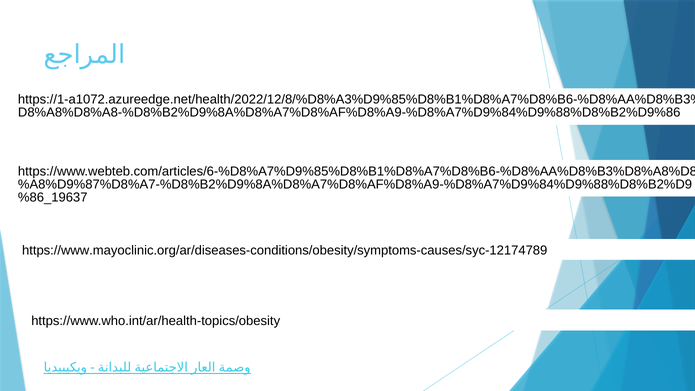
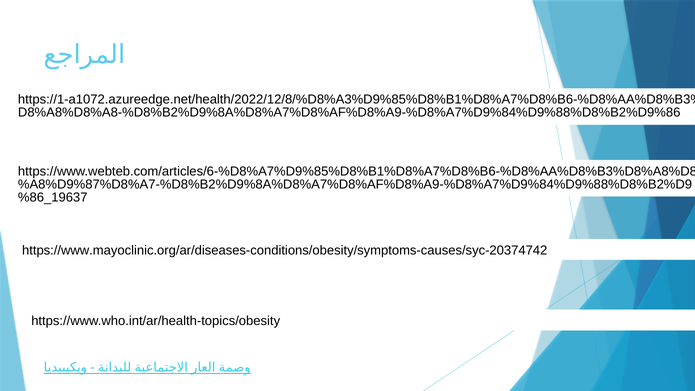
https://www.mayoclinic.org/ar/diseases-conditions/obesity/symptoms-causes/syc-12174789: https://www.mayoclinic.org/ar/diseases-conditions/obesity/symptoms-causes/syc-12174789 -> https://www.mayoclinic.org/ar/diseases-conditions/obesity/symptoms-causes/syc-20374742 (285, 250)
